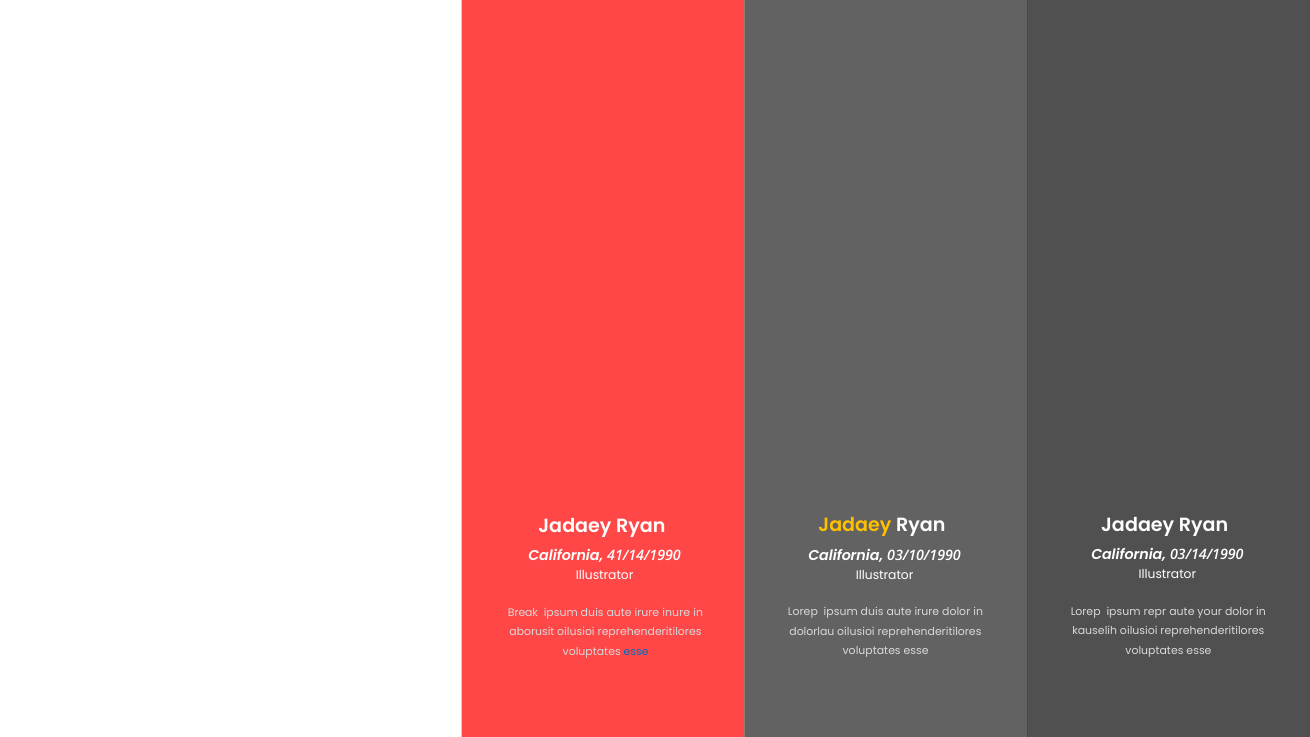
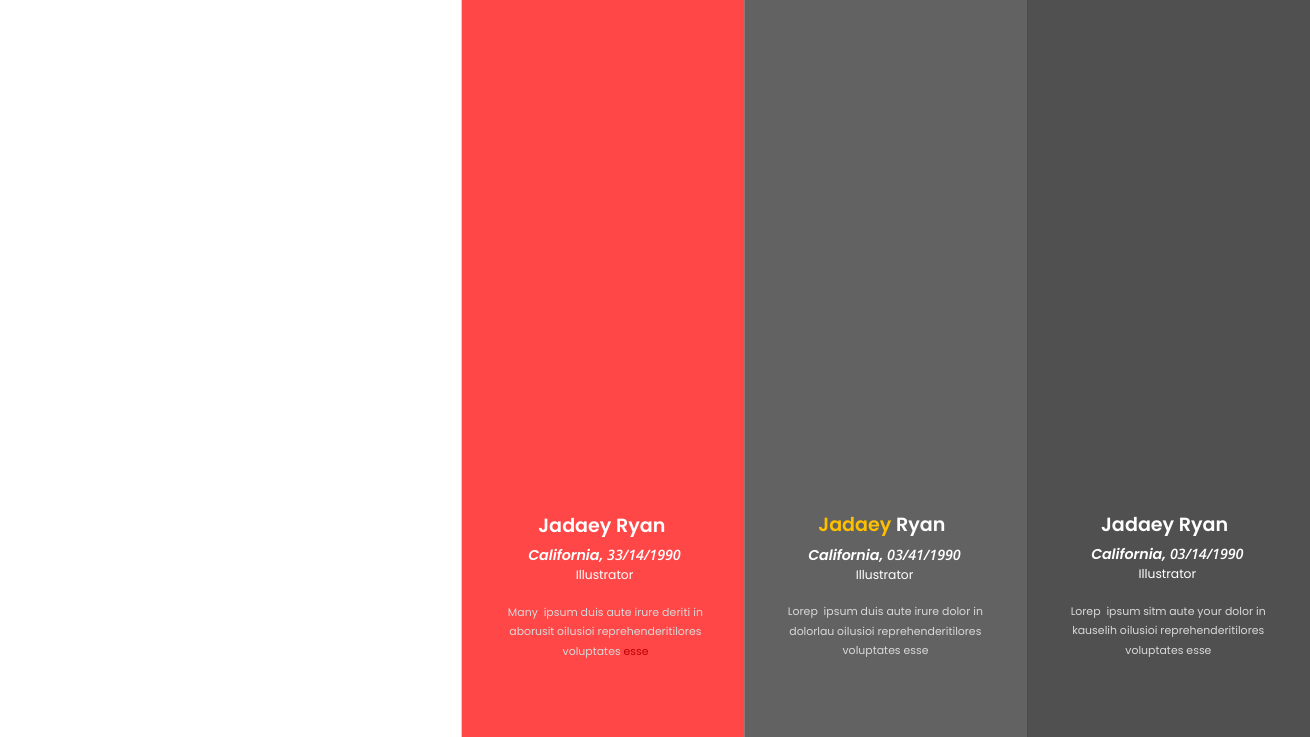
03/10/1990: 03/10/1990 -> 03/41/1990 (924, 555)
41/14/1990: 41/14/1990 -> 33/14/1990 (644, 556)
repr: repr -> sitm (1155, 611)
Break: Break -> Many (523, 613)
inure: inure -> deriti (676, 613)
esse colour: blue -> red (636, 652)
